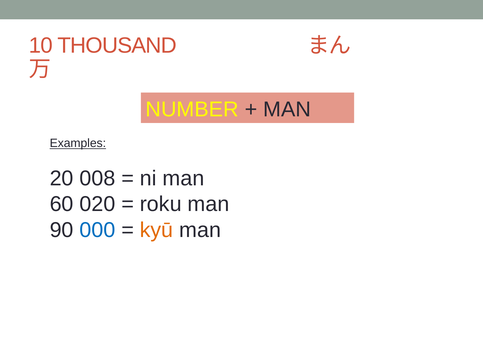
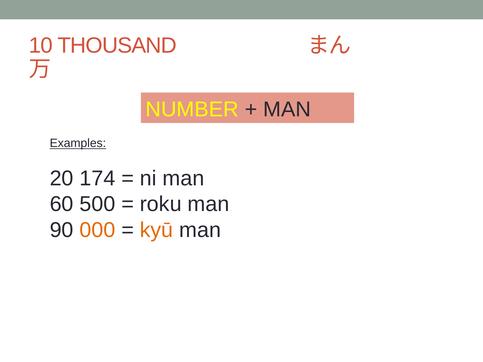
008: 008 -> 174 (98, 179)
020: 020 -> 500 (98, 204)
000 colour: blue -> orange (98, 230)
